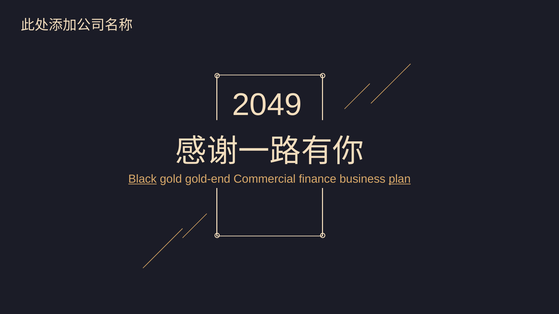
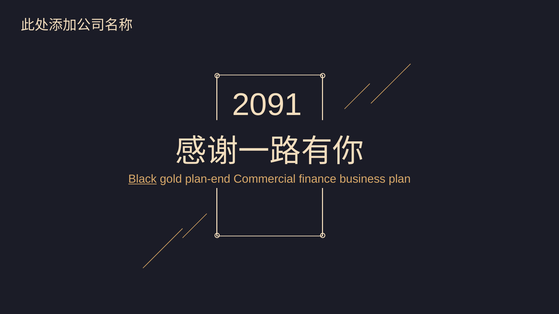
2049: 2049 -> 2091 (267, 105)
gold-end: gold-end -> plan-end (208, 179)
plan underline: present -> none (400, 179)
